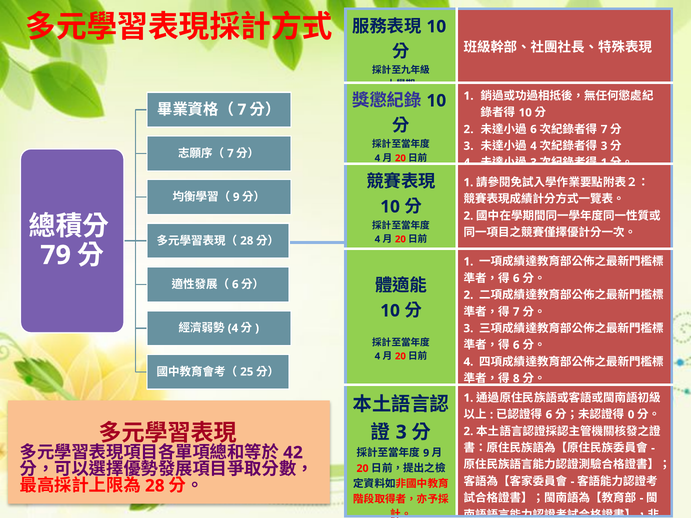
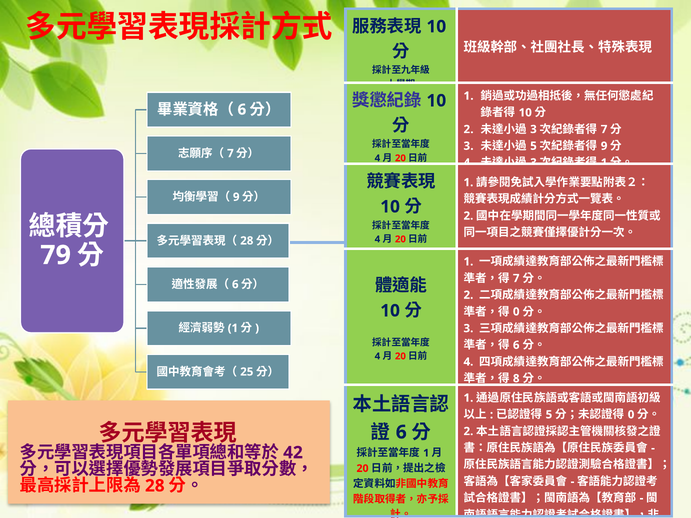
7: 7 -> 6 (242, 110)
6: 6 -> 3 (533, 129)
4: 4 -> 5 (533, 146)
3: 3 -> 9 (604, 146)
6: 6 -> 7 (516, 278)
7: 7 -> 0 (516, 312)
4: 4 -> 1 (233, 328)
6: 6 -> 5 (549, 415)
3: 3 -> 6 (401, 432)
9: 9 -> 1 (426, 453)
